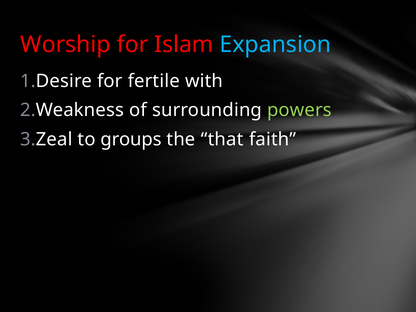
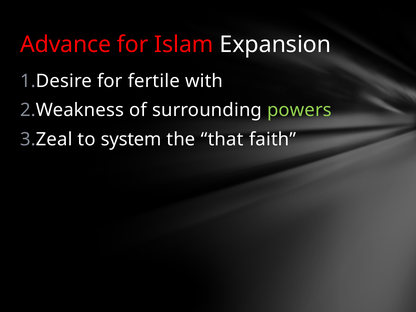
Worship: Worship -> Advance (66, 45)
Expansion colour: light blue -> white (275, 45)
groups: groups -> system (131, 139)
